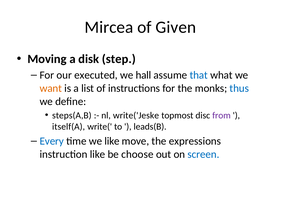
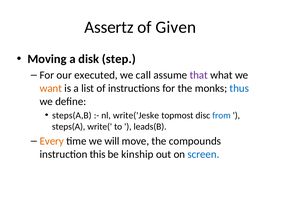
Mircea: Mircea -> Assertz (109, 27)
hall: hall -> call (143, 75)
that colour: blue -> purple (199, 75)
from colour: purple -> blue (221, 115)
itself(A: itself(A -> steps(A (69, 127)
Every colour: blue -> orange (52, 141)
we like: like -> will (112, 141)
expressions: expressions -> compounds (195, 141)
instruction like: like -> this (98, 154)
choose: choose -> kinship (137, 154)
